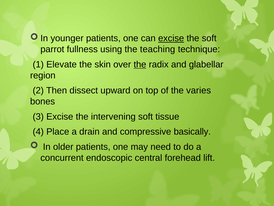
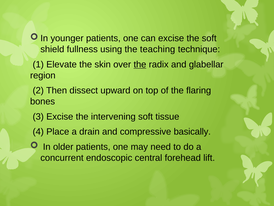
excise underline: present -> none (171, 38)
parrot: parrot -> shield (52, 49)
varies: varies -> flaring (199, 90)
